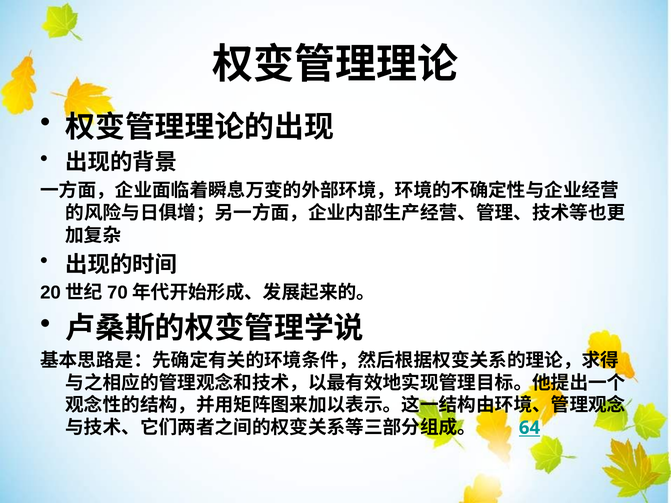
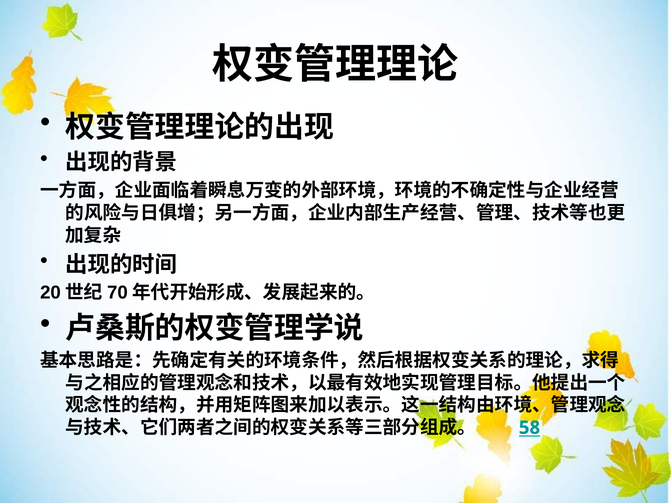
64: 64 -> 58 (529, 428)
